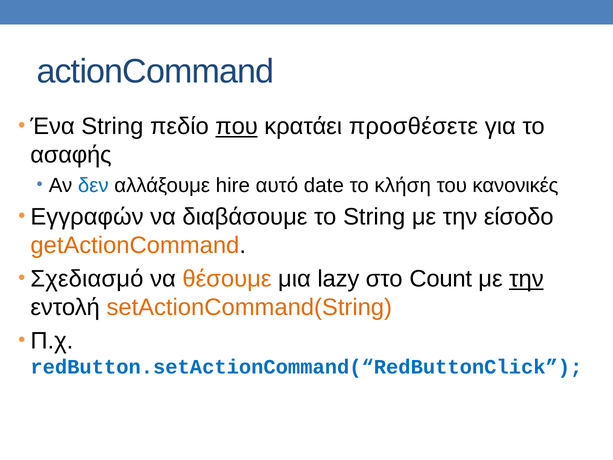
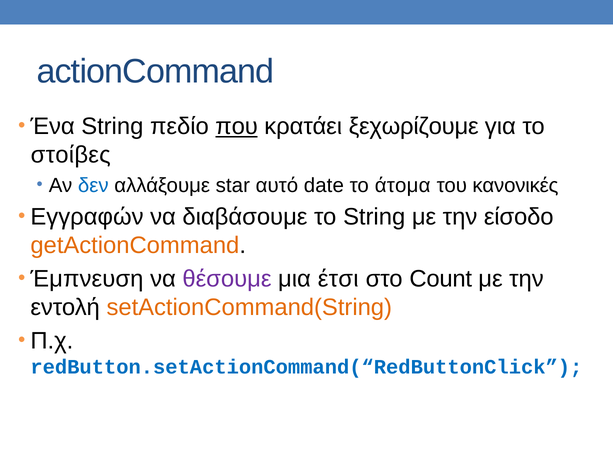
προσθέσετε: προσθέσετε -> ξεχωρίζουμε (414, 126)
ασαφής: ασαφής -> στοίβες (71, 155)
hire: hire -> star (233, 185)
κλήση: κλήση -> άτομα (403, 185)
Σχεδιασμό: Σχεδιασμό -> Έμπνευση (87, 279)
θέσουμε colour: orange -> purple (227, 279)
lazy: lazy -> έτσι (338, 279)
την underline: present -> none (526, 279)
